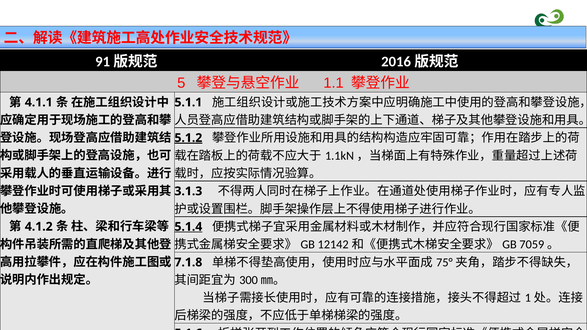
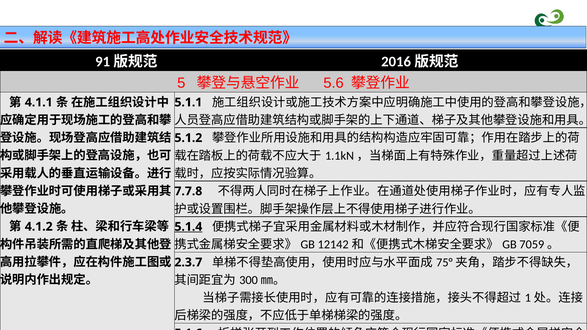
1.1: 1.1 -> 5.6 (334, 83)
5.1.2 underline: present -> none (188, 138)
3.1.3: 3.1.3 -> 7.7.8 (188, 191)
7.1.8: 7.1.8 -> 2.3.7 (188, 262)
